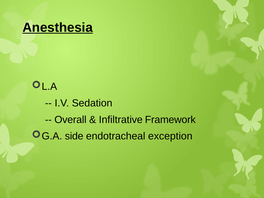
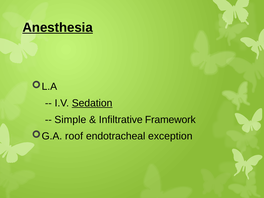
Sedation underline: none -> present (92, 103)
Overall: Overall -> Simple (70, 120)
side: side -> roof (74, 136)
